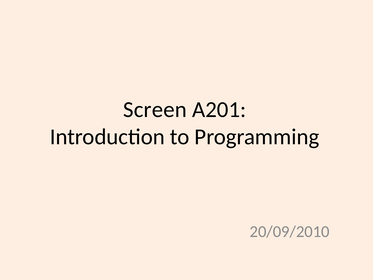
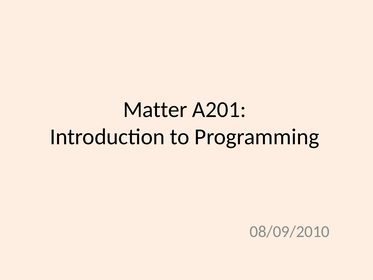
Screen: Screen -> Matter (155, 109)
20/09/2010: 20/09/2010 -> 08/09/2010 (290, 232)
